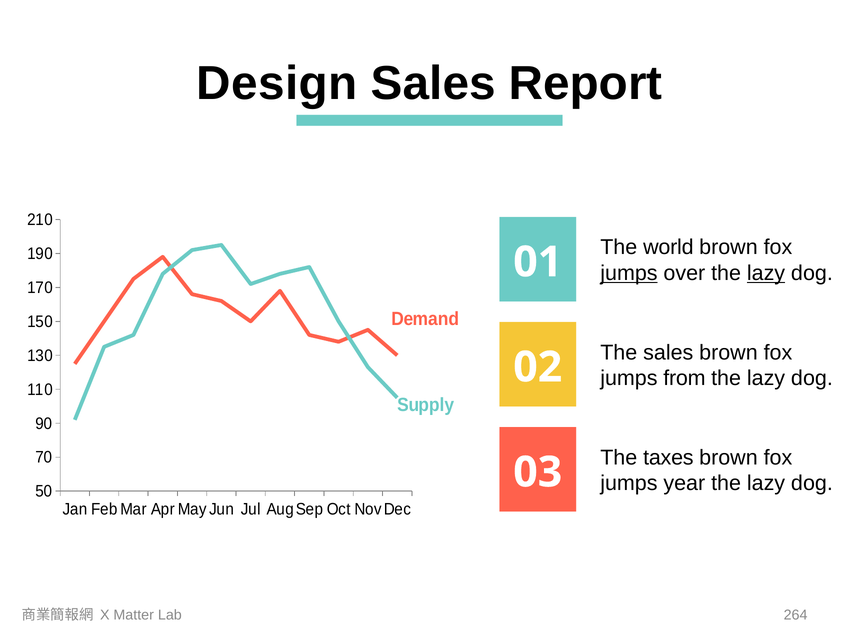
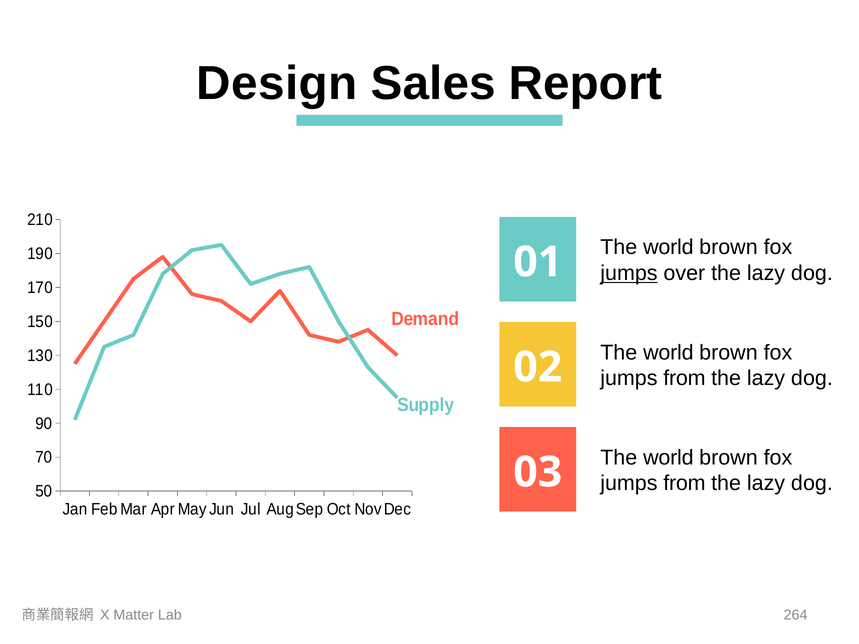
lazy underline: present -> none (766, 273)
sales: sales -> world (668, 353)
taxes: taxes -> world (668, 458)
year: year -> from (684, 484)
